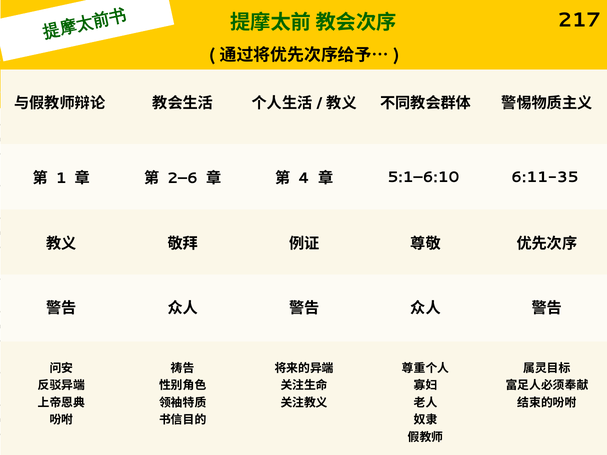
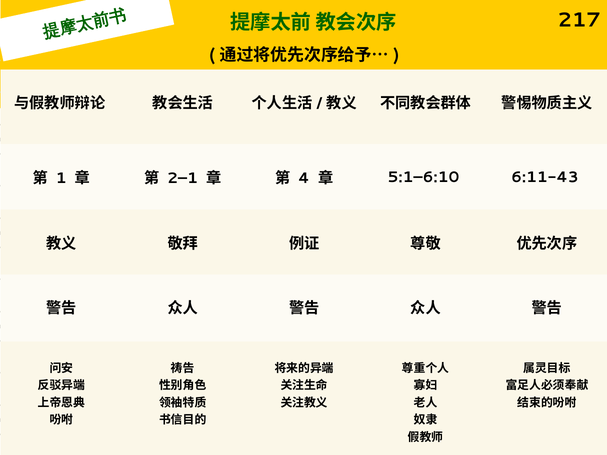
2–6: 2–6 -> 2–1 (182, 178)
6:11-35: 6:11-35 -> 6:11-43 (545, 177)
